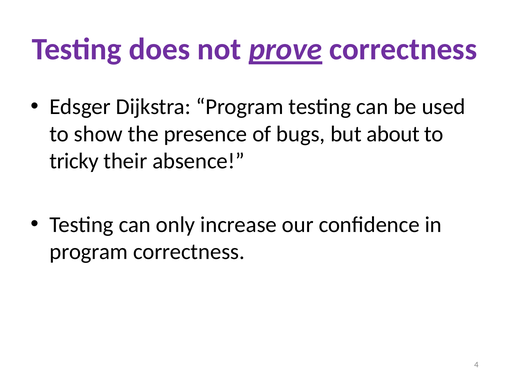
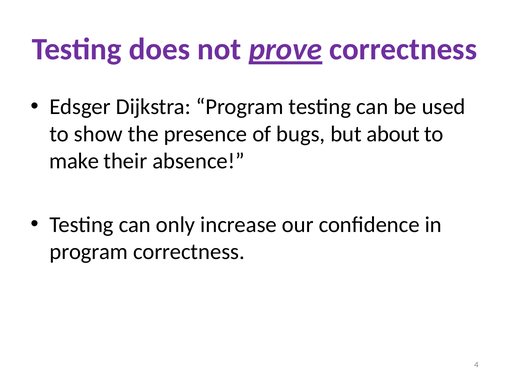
tricky: tricky -> make (74, 161)
